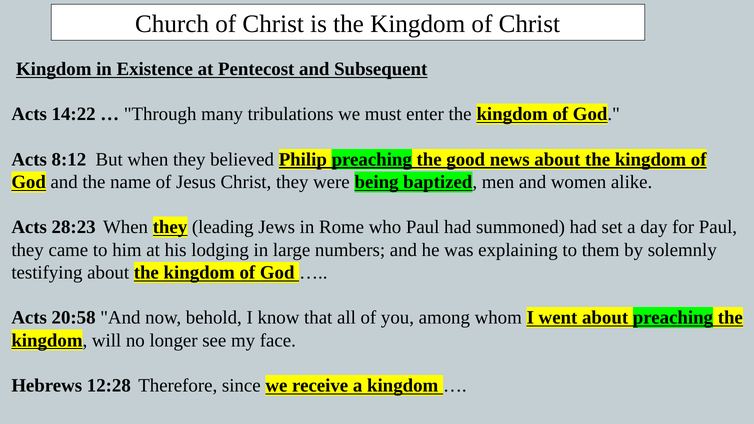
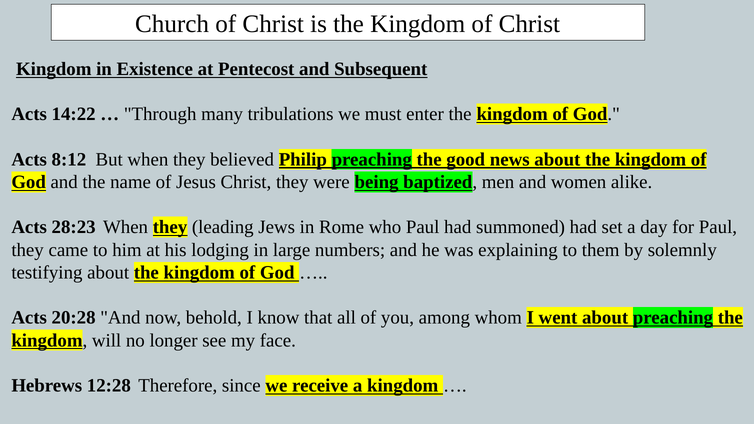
20:58: 20:58 -> 20:28 (74, 318)
